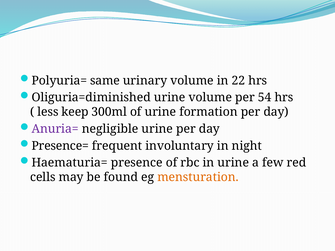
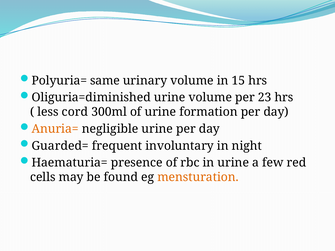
22: 22 -> 15 (238, 81)
54: 54 -> 23 (265, 98)
keep: keep -> cord (75, 112)
Anuria= colour: purple -> orange (55, 129)
Presence=: Presence= -> Guarded= (60, 146)
